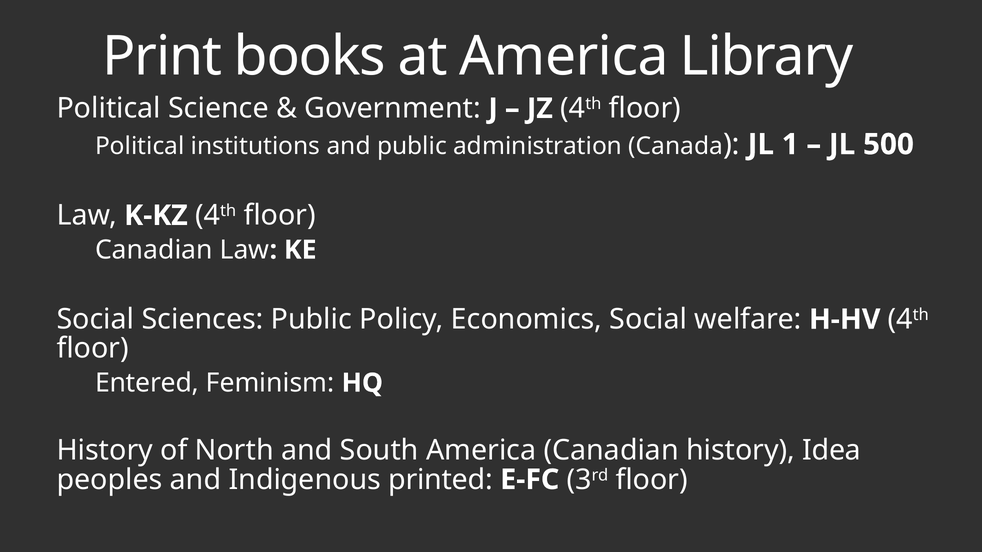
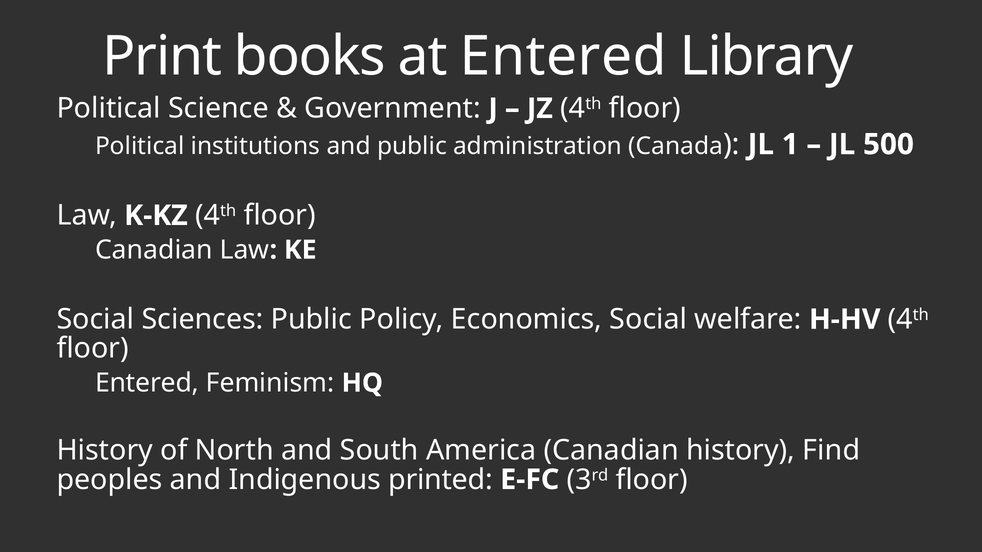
at America: America -> Entered (563, 57)
Idea: Idea -> Find (831, 451)
